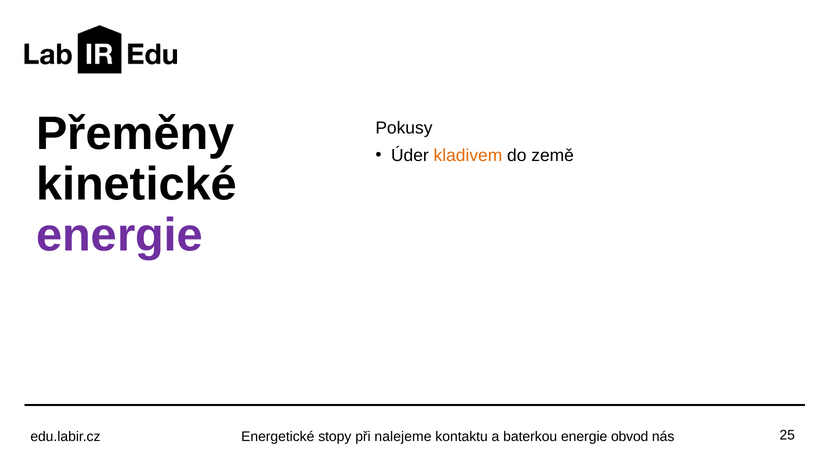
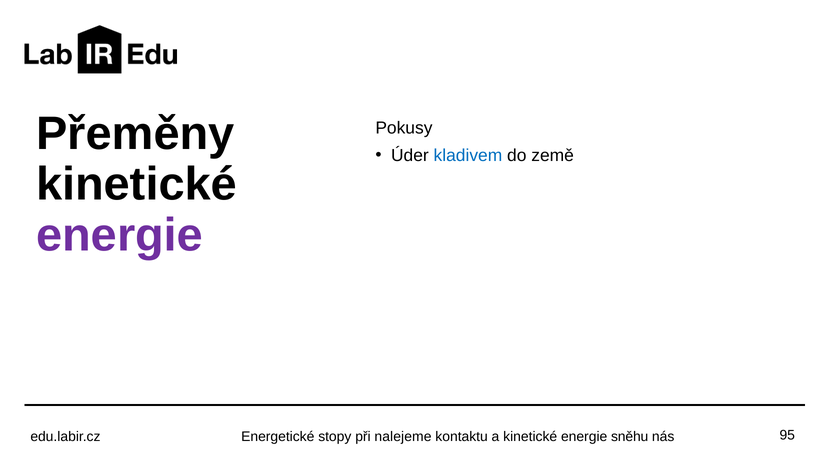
kladivem colour: orange -> blue (468, 156)
25: 25 -> 95 (787, 436)
a baterkou: baterkou -> kinetické (530, 437)
obvod: obvod -> sněhu (630, 437)
